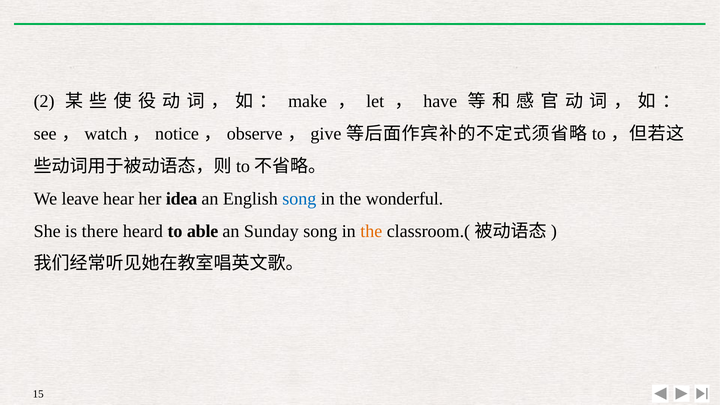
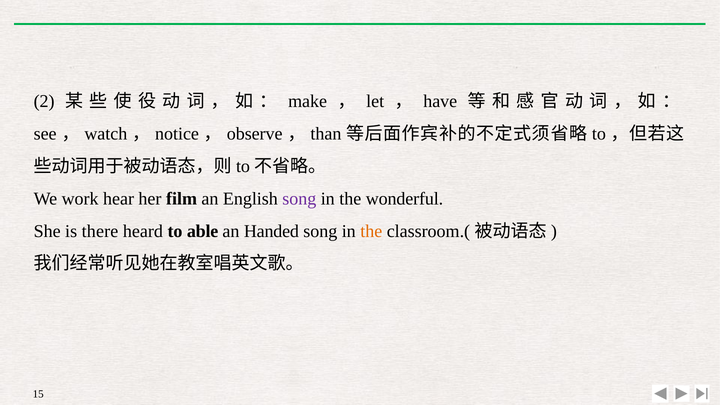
give: give -> than (326, 134)
leave: leave -> work (80, 199)
idea: idea -> film (182, 199)
song colour: blue -> purple (299, 199)
Sunday: Sunday -> Handed (271, 231)
